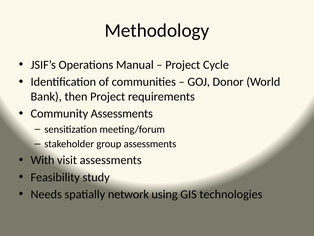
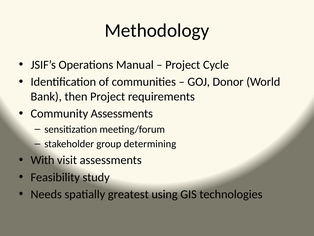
group assessments: assessments -> determining (150, 144)
network: network -> greatest (128, 194)
